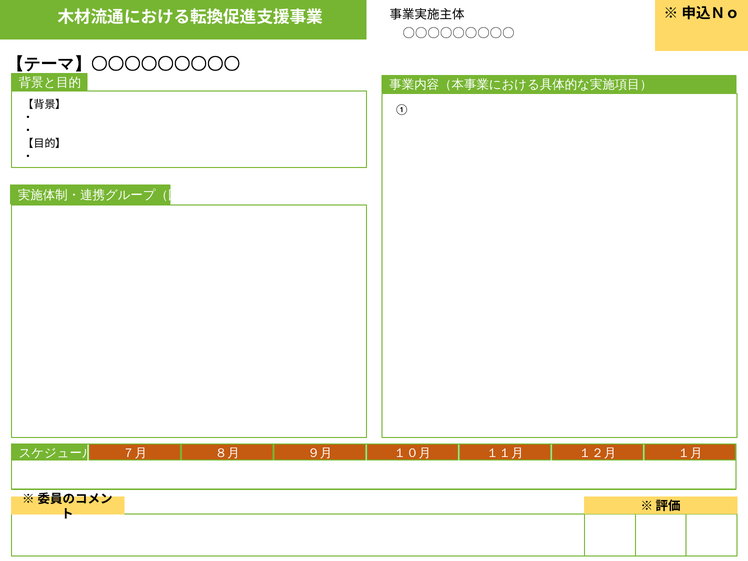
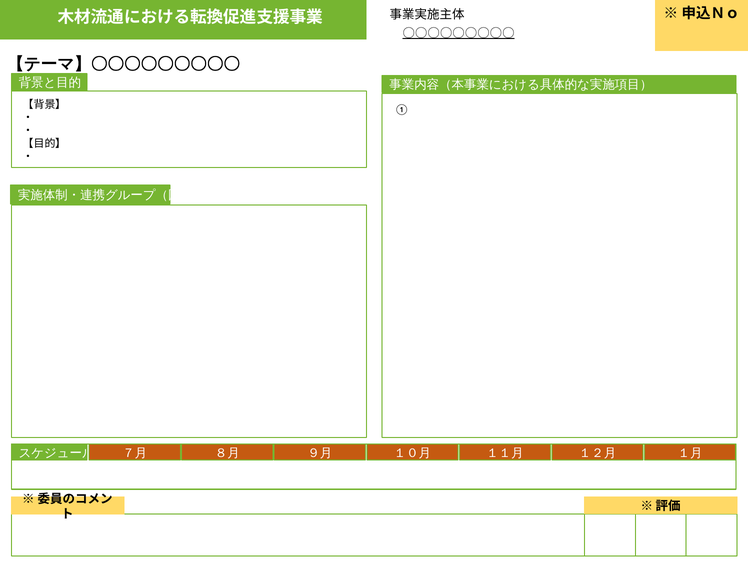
〇〇〇〇〇〇〇〇〇 underline: none -> present (458, 33)
